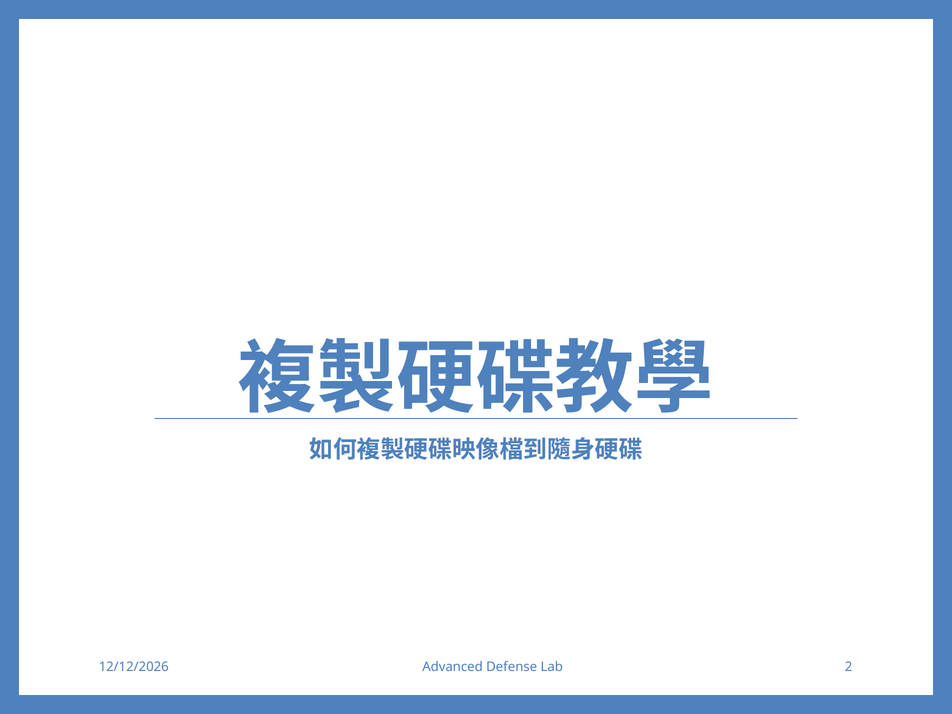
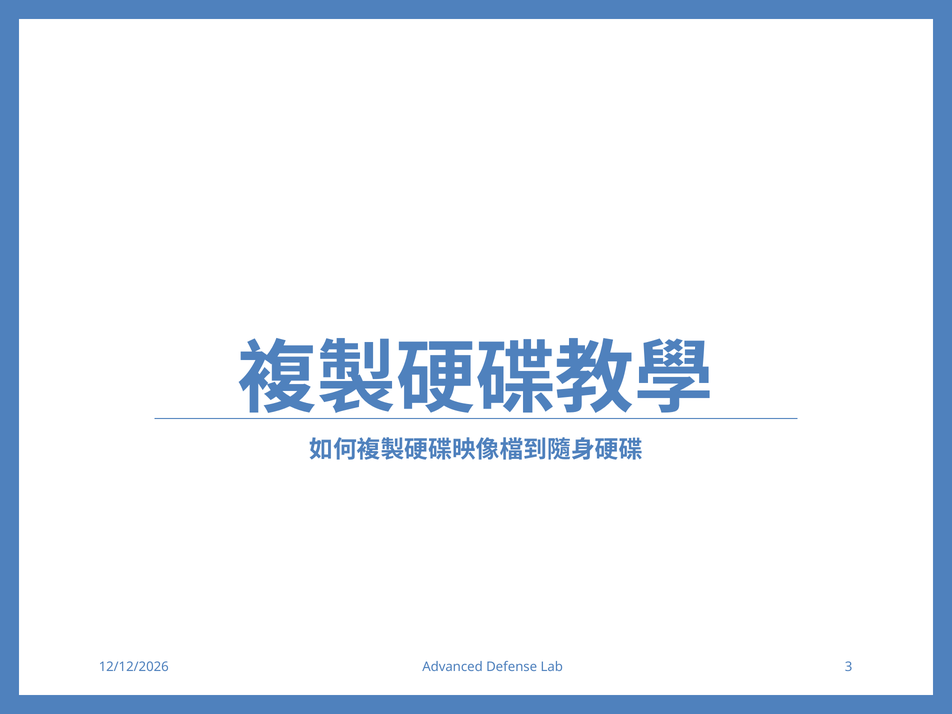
2: 2 -> 3 (849, 667)
